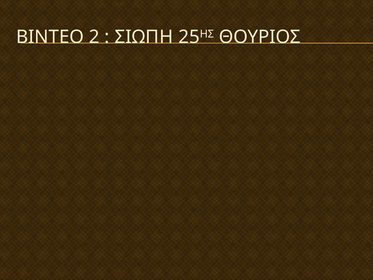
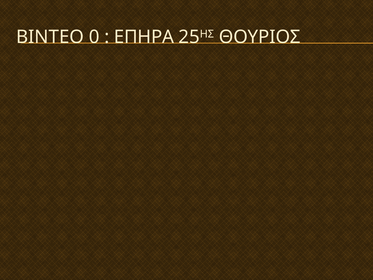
2: 2 -> 0 (94, 37)
ΣΙΩΠΗ: ΣΙΩΠΗ -> ΕΠΗΡΑ (144, 37)
